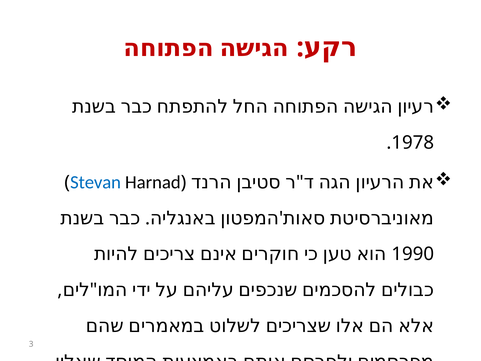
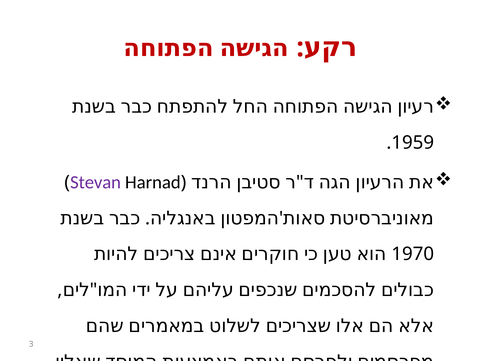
1978: 1978 -> 1959 (413, 142)
Stevan colour: blue -> purple (96, 182)
1990: 1990 -> 1970 (413, 254)
